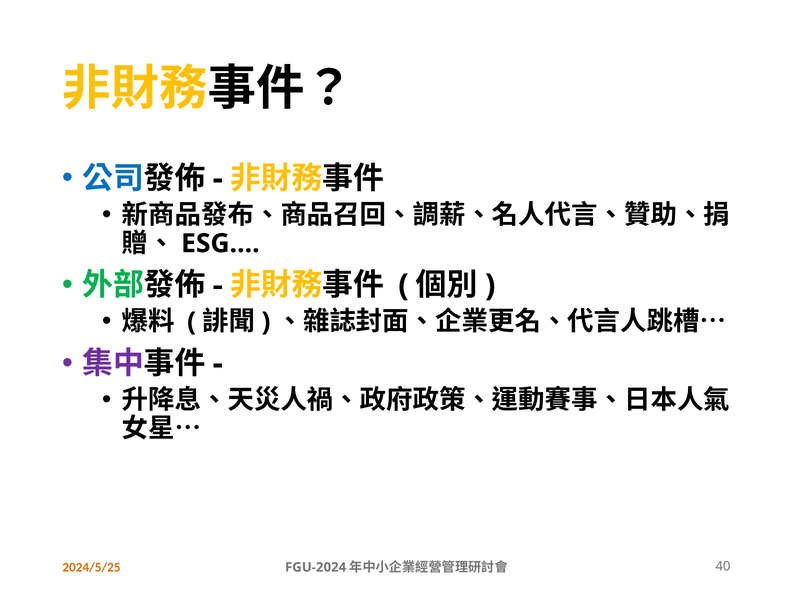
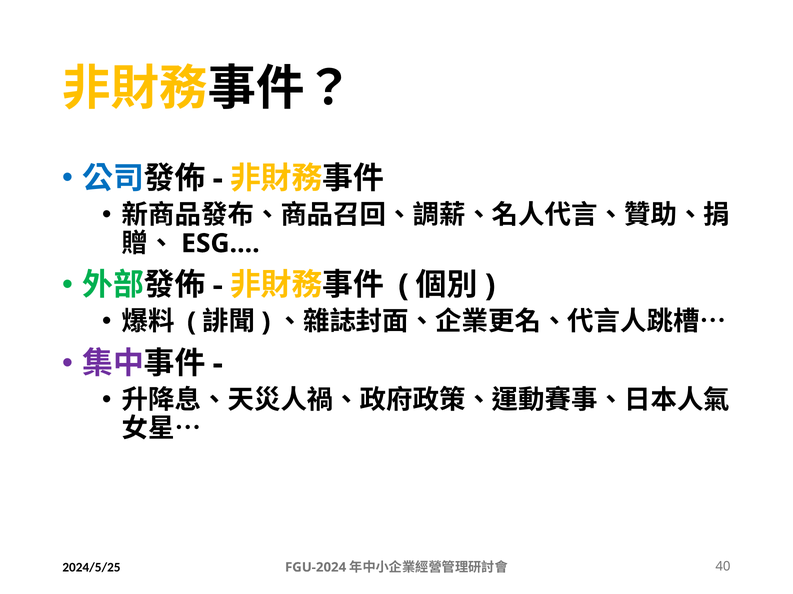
2024/5/25 colour: orange -> black (91, 568)
